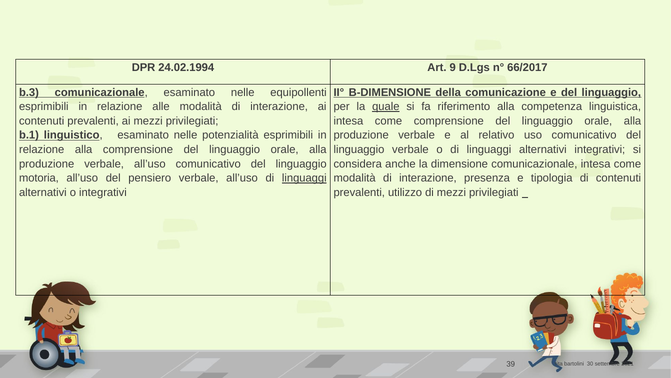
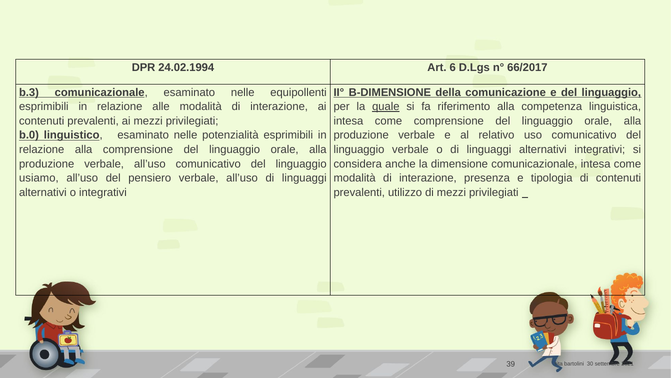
9: 9 -> 6 (453, 67)
b.1: b.1 -> b.0 (29, 135)
motoria: motoria -> usiamo (39, 178)
linguaggi underline: present -> none (304, 178)
